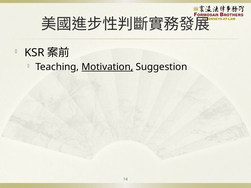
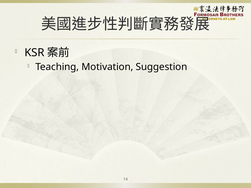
Motivation underline: present -> none (107, 67)
